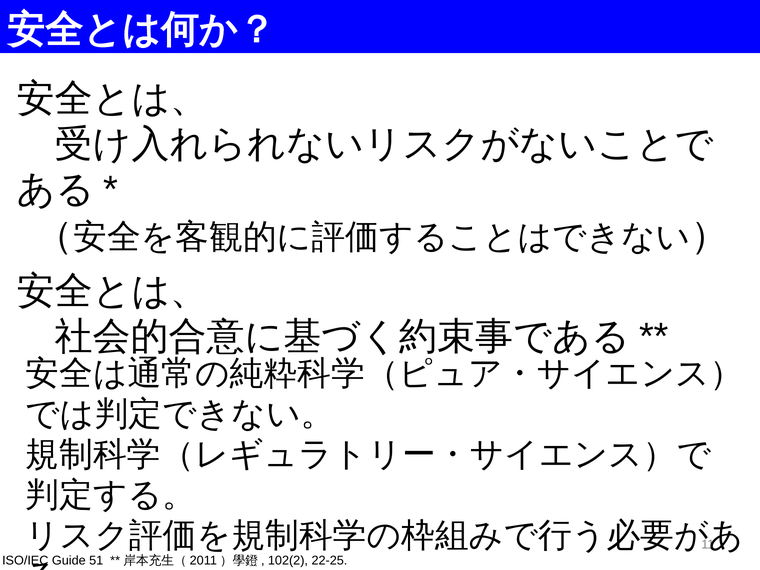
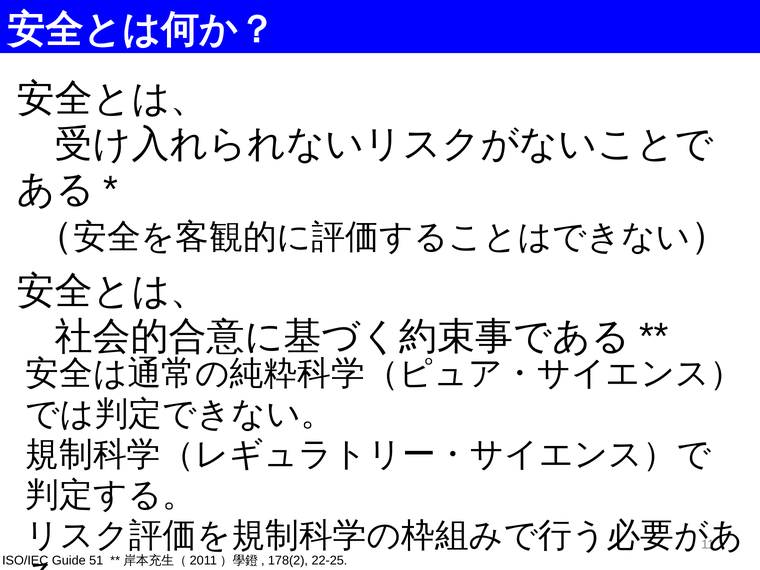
102(2: 102(2 -> 178(2 (288, 561)
